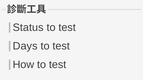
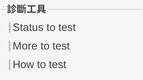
Days: Days -> More (25, 46)
